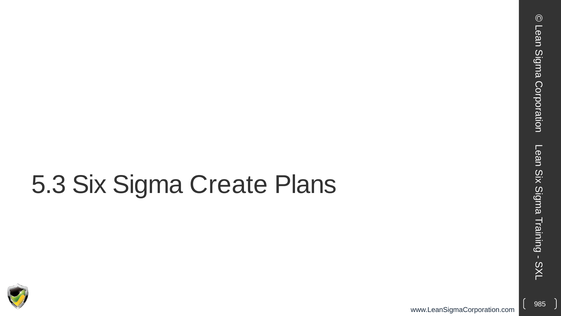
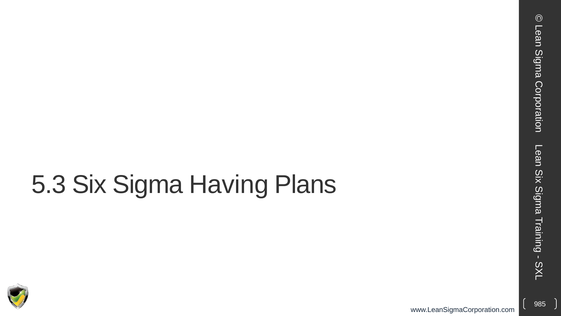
Create: Create -> Having (229, 184)
